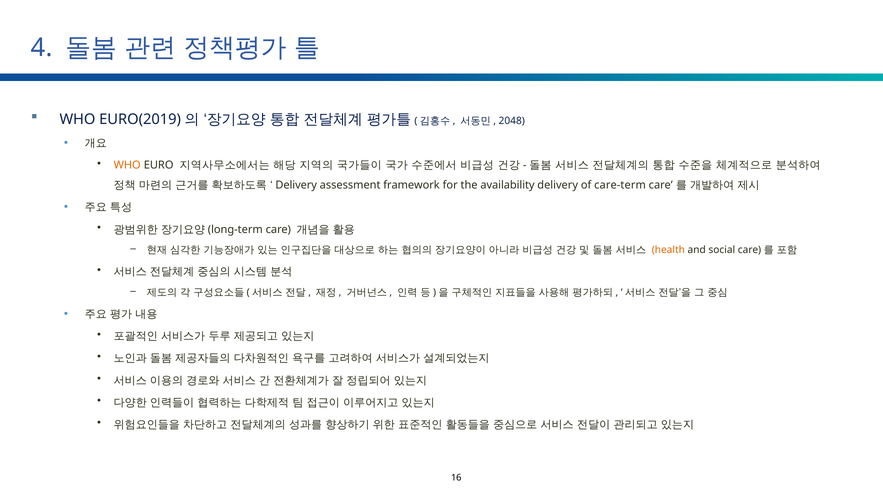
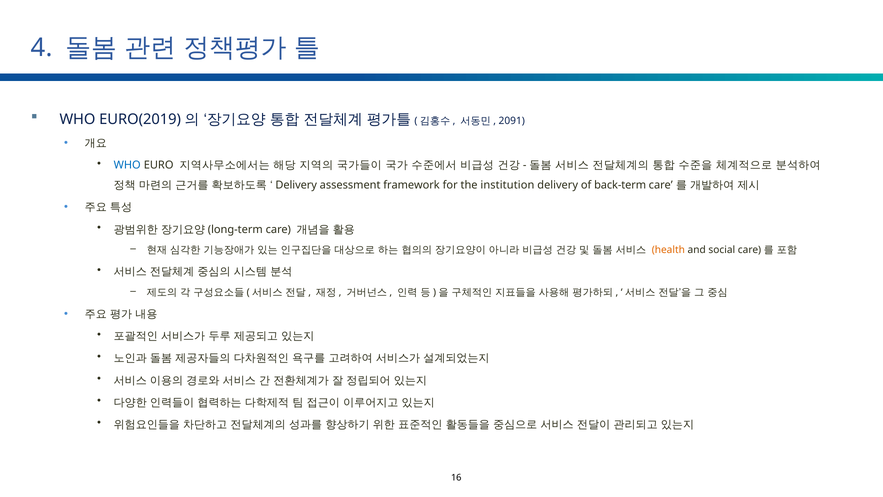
2048: 2048 -> 2091 (512, 121)
WHO colour: orange -> blue (127, 165)
availability: availability -> institution (507, 185)
care-term: care-term -> back-term (620, 185)
